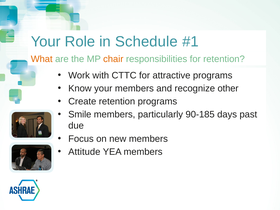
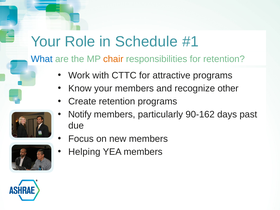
What colour: orange -> blue (42, 59)
Smile: Smile -> Notify (80, 115)
90-185: 90-185 -> 90-162 (200, 115)
Attitude: Attitude -> Helping (84, 152)
